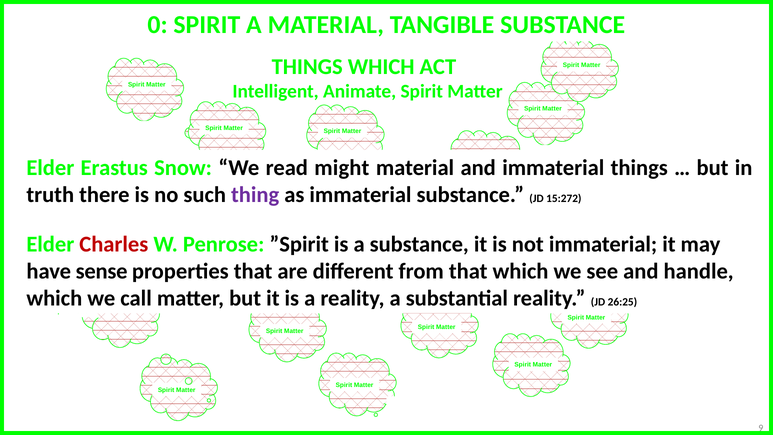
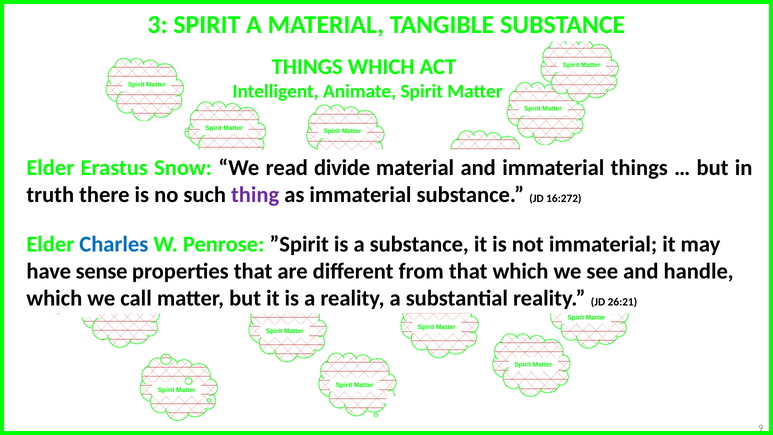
0: 0 -> 3 (158, 25)
might: might -> divide (342, 168)
15:272: 15:272 -> 16:272 (564, 199)
Charles colour: red -> blue (114, 244)
26:25: 26:25 -> 26:21 (622, 302)
